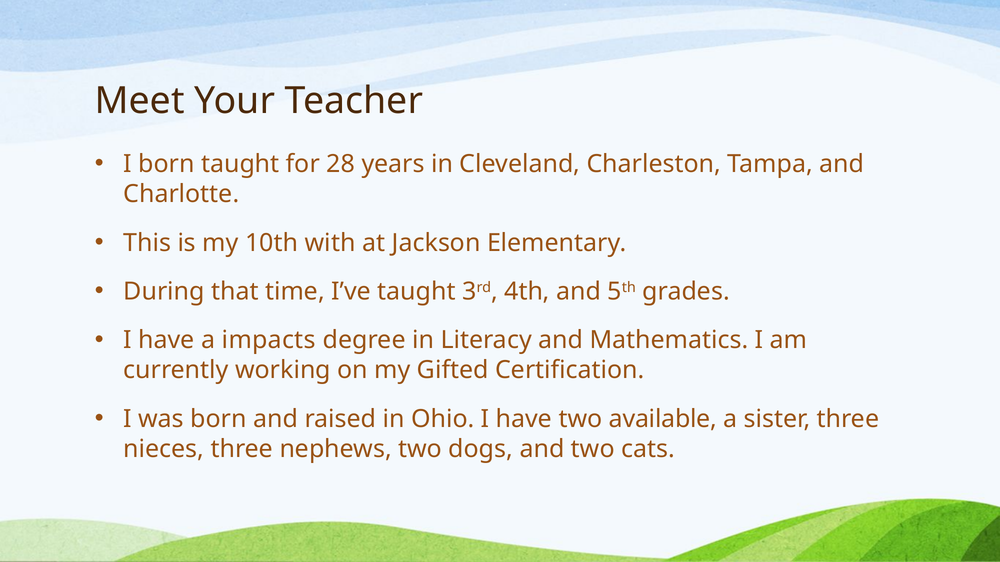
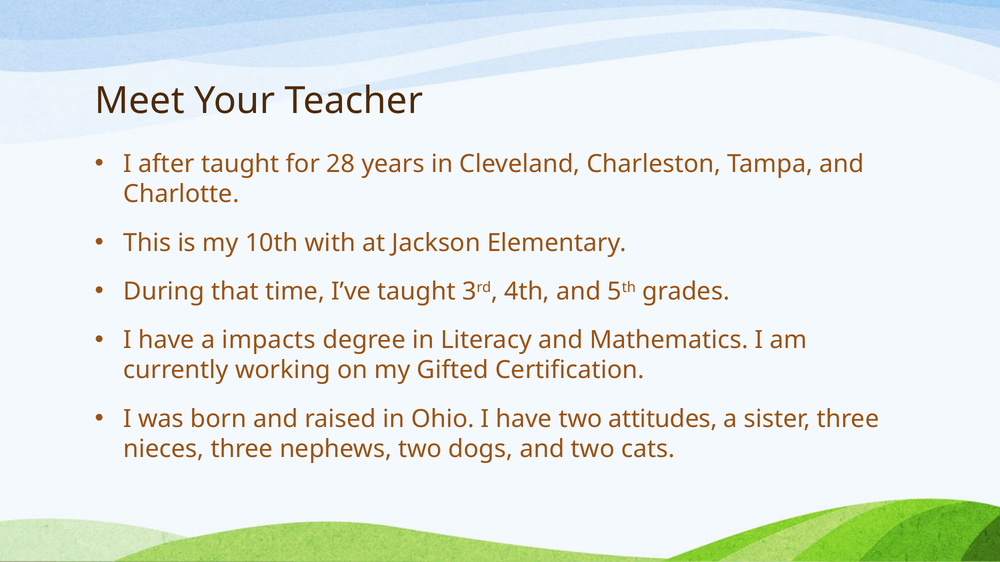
I born: born -> after (166, 164)
available: available -> attitudes (663, 419)
